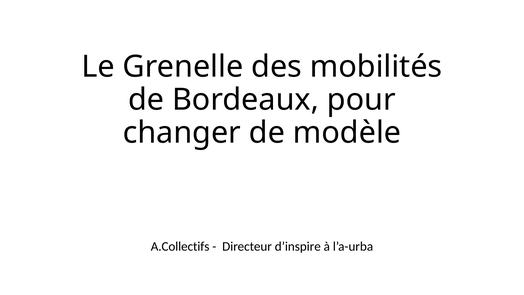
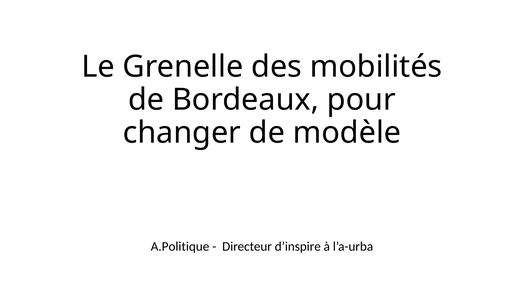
A.Collectifs: A.Collectifs -> A.Politique (180, 246)
